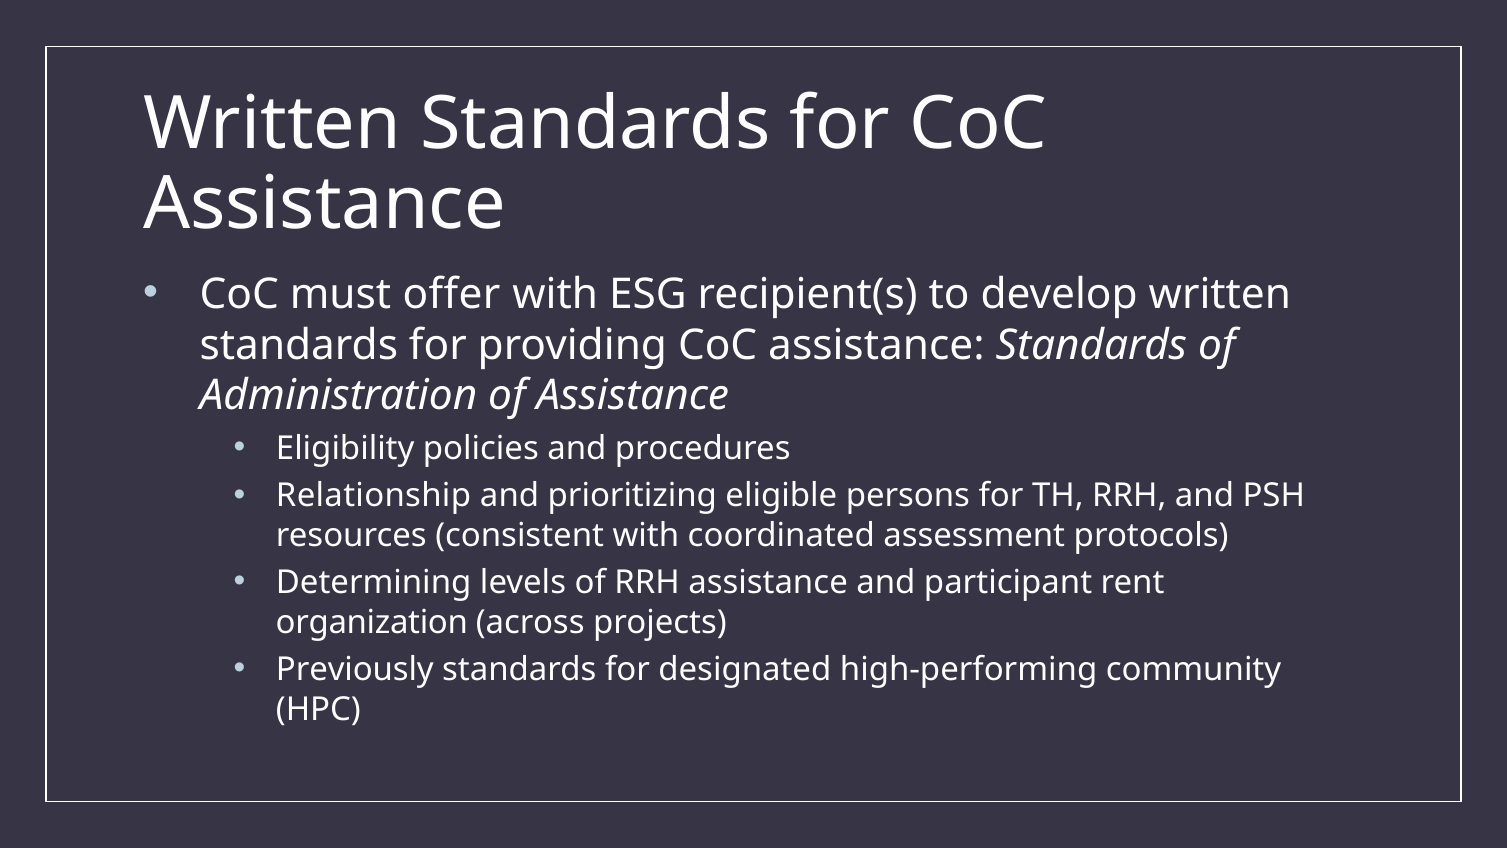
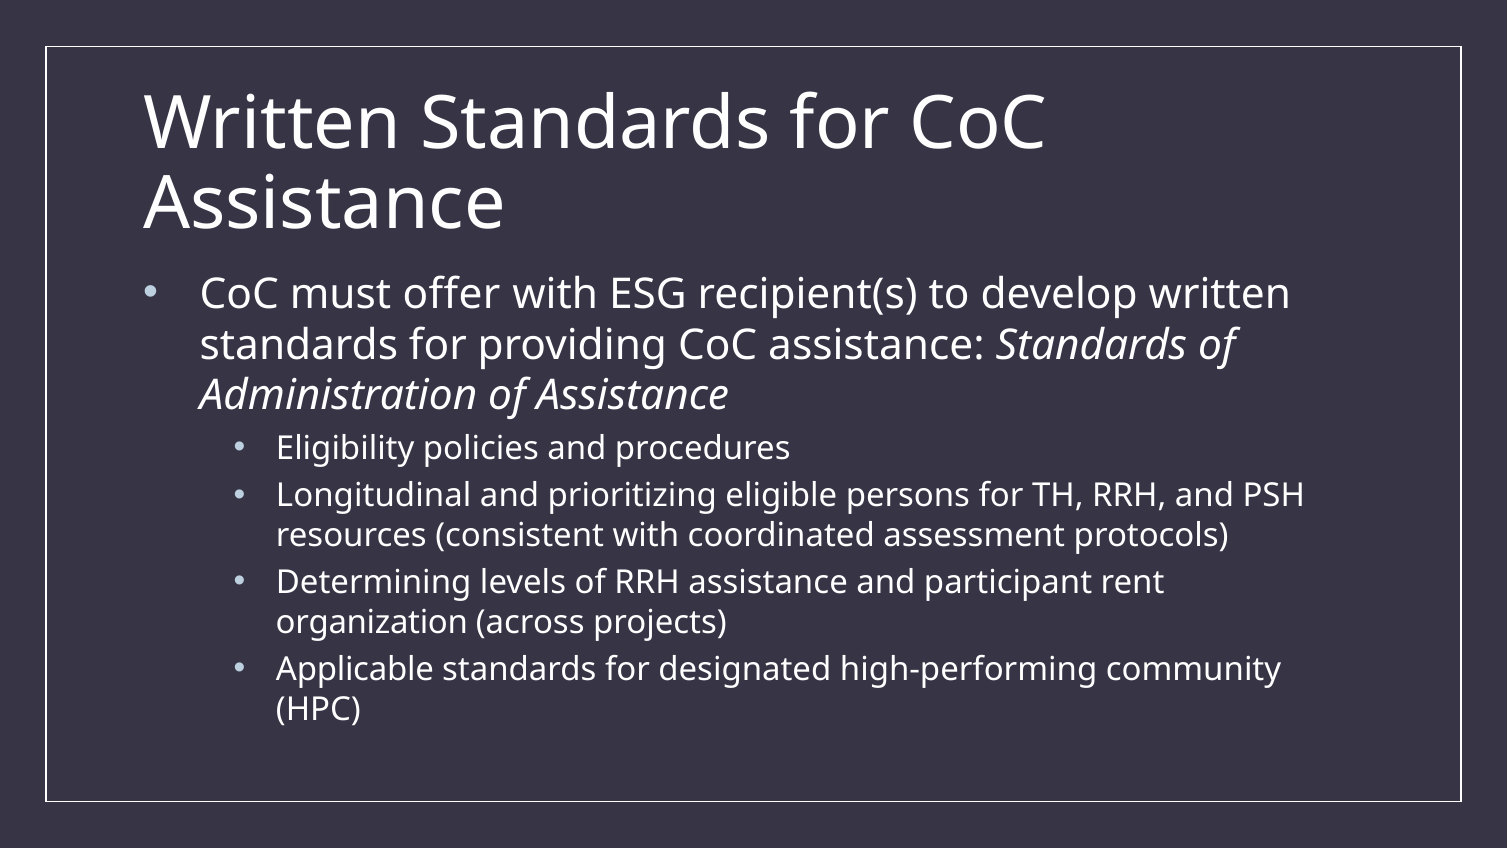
Relationship: Relationship -> Longitudinal (374, 496)
Previously: Previously -> Applicable (355, 670)
